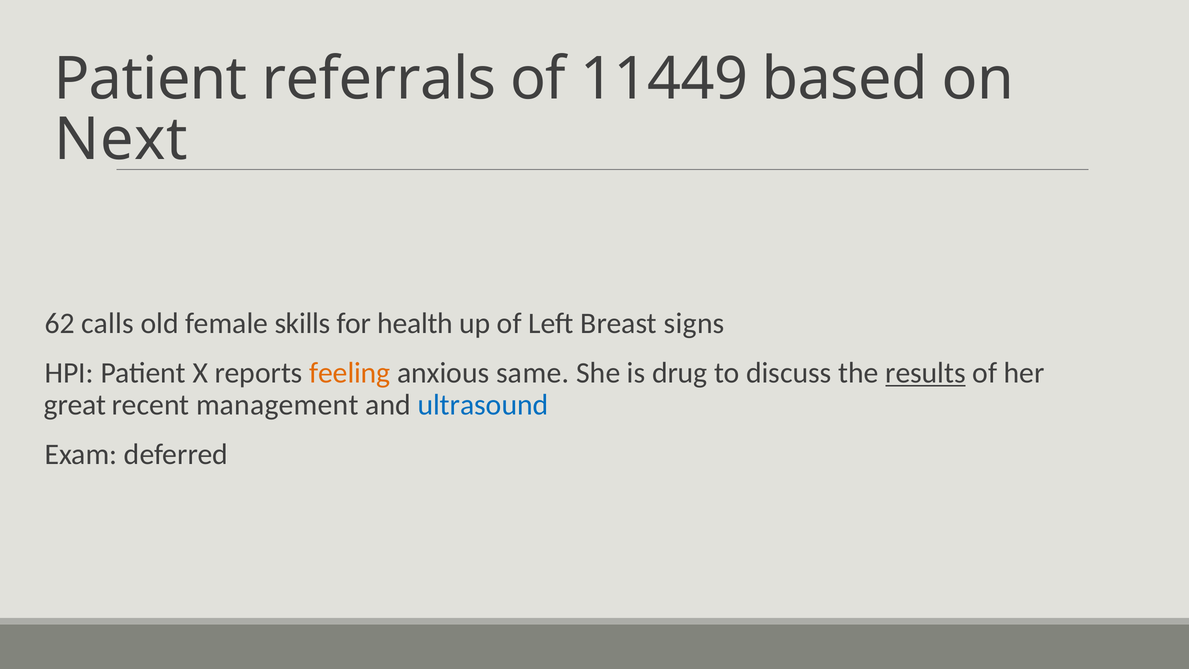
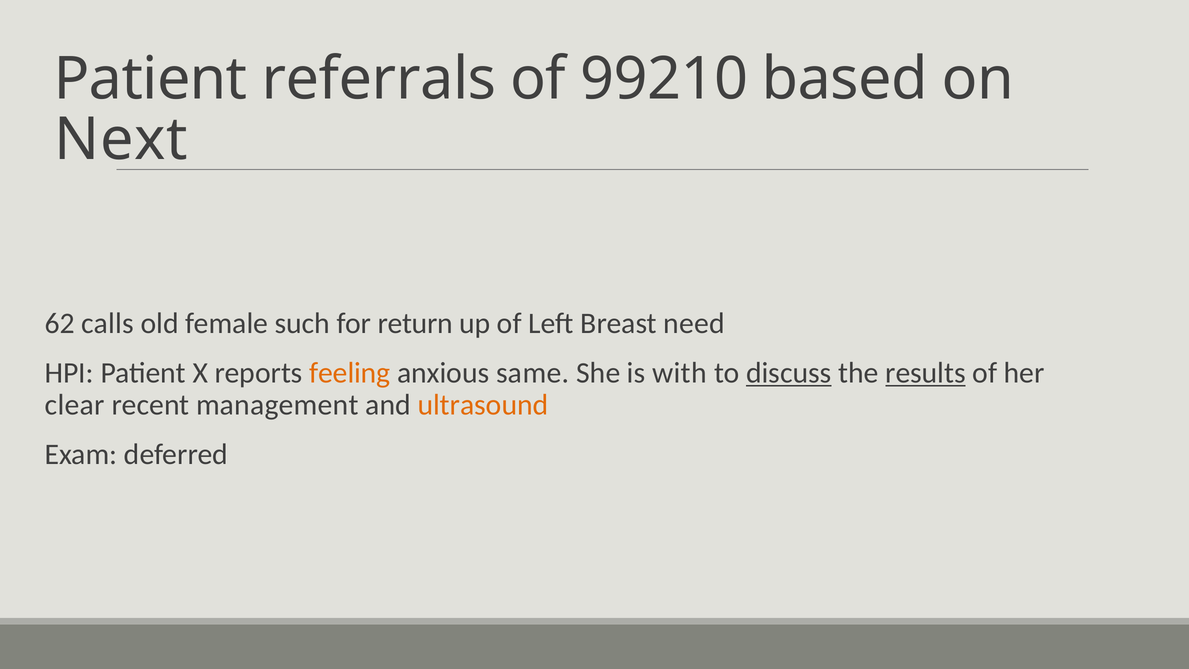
11449: 11449 -> 99210 (664, 79)
skills: skills -> such (302, 323)
health: health -> return (415, 323)
signs: signs -> need (694, 323)
drug: drug -> with (680, 373)
discuss underline: none -> present (789, 373)
great: great -> clear (75, 405)
ultrasound colour: blue -> orange (483, 405)
